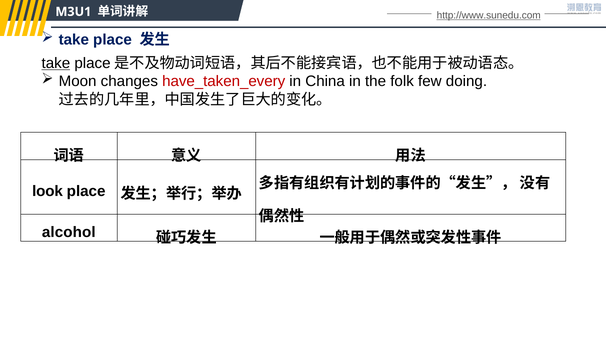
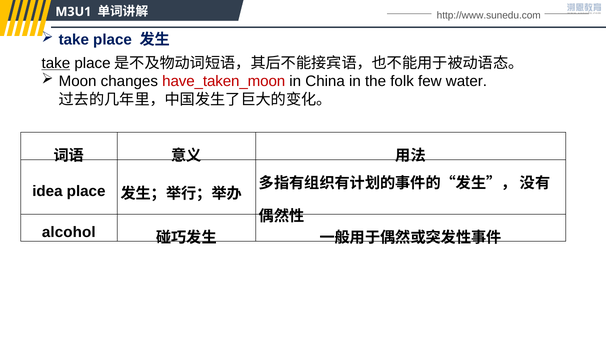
http://www.sunedu.com underline: present -> none (489, 15)
have_taken_every: have_taken_every -> have_taken_moon (224, 81)
doing: doing -> water (466, 81)
look: look -> idea (47, 191)
